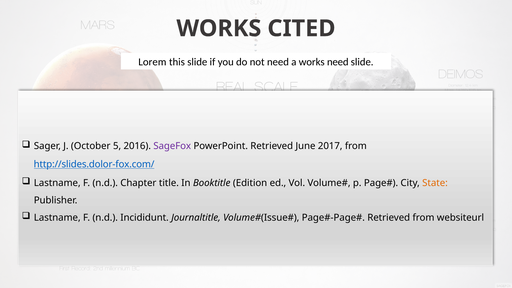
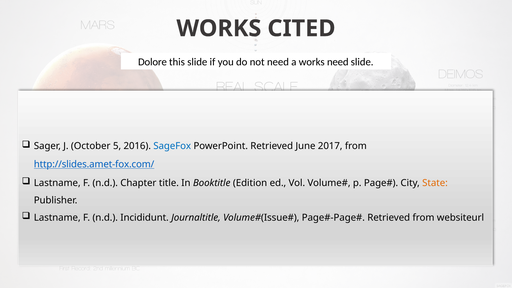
Lorem: Lorem -> Dolore (152, 62)
SageFox colour: purple -> blue (172, 146)
http://slides.dolor-fox.com/: http://slides.dolor-fox.com/ -> http://slides.amet-fox.com/ (94, 164)
